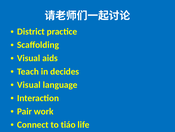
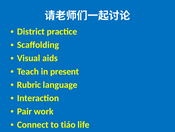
decides: decides -> present (65, 71)
Visual: Visual -> Rubric (29, 84)
